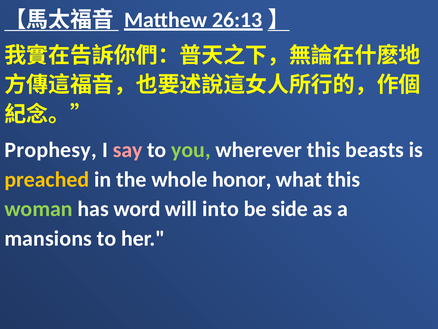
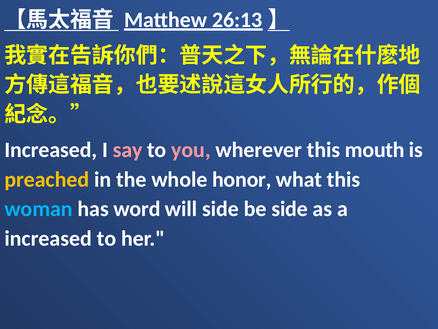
Prophesy: Prophesy -> Increased (51, 150)
you colour: light green -> pink (191, 150)
beasts: beasts -> mouth (375, 150)
woman colour: light green -> light blue (39, 209)
will into: into -> side (221, 209)
mansions: mansions -> increased (48, 238)
